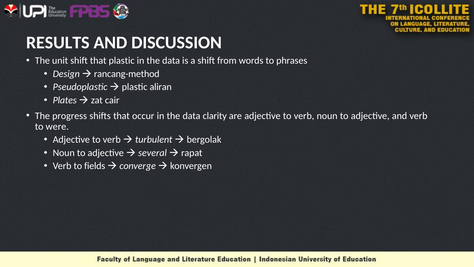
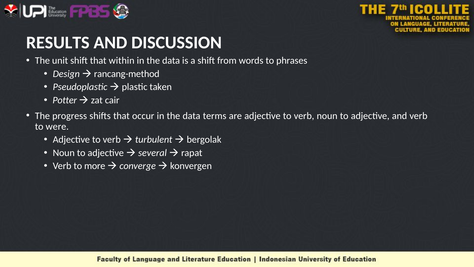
that plastic: plastic -> within (122, 61)
aliran: aliran -> taken (161, 87)
Plates: Plates -> Potter (65, 100)
clarity: clarity -> terms (215, 116)
fields: fields -> more (95, 166)
